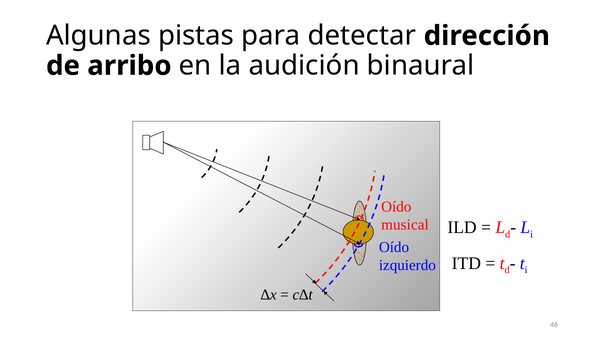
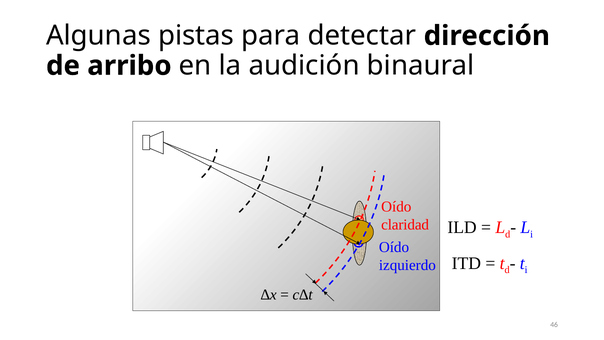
musical: musical -> claridad (405, 225)
